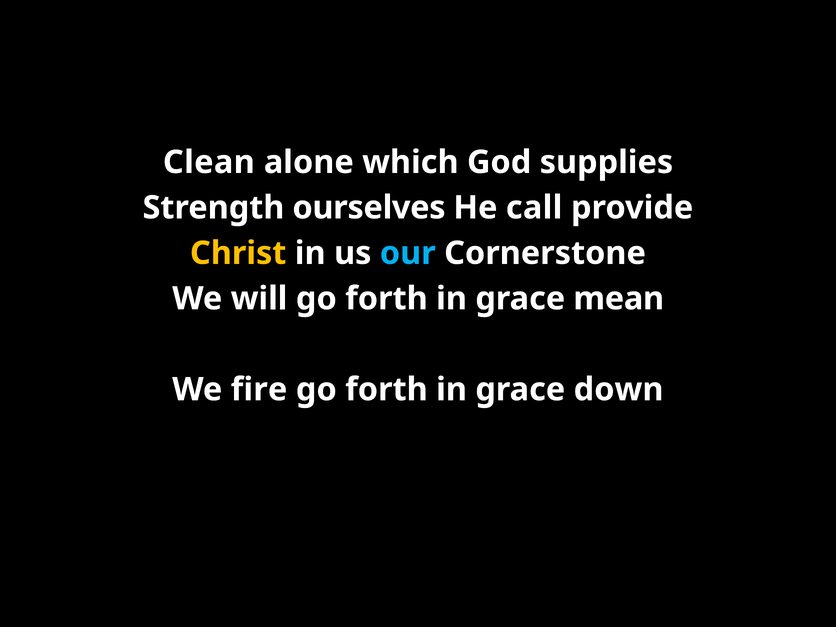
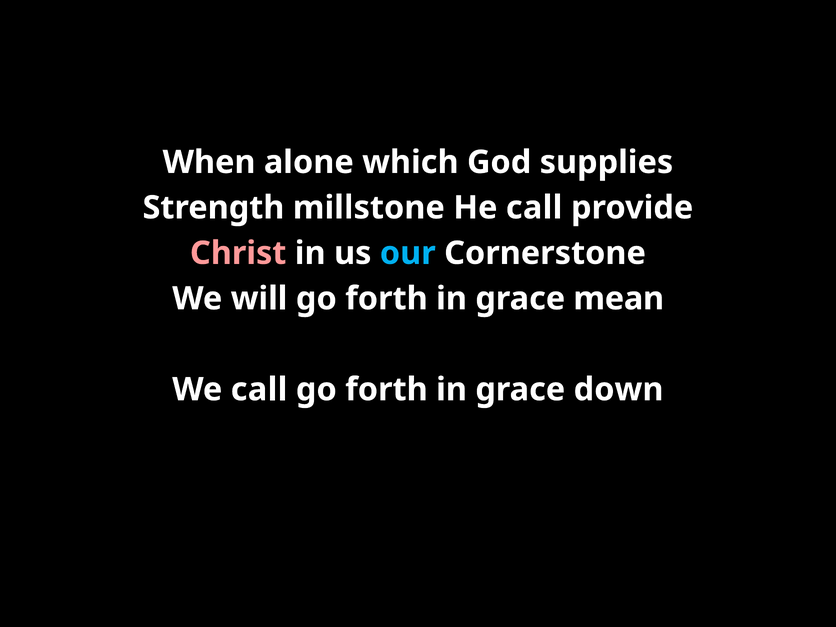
Clean: Clean -> When (209, 162)
ourselves: ourselves -> millstone (369, 208)
Christ colour: yellow -> pink (238, 253)
We fire: fire -> call (259, 390)
